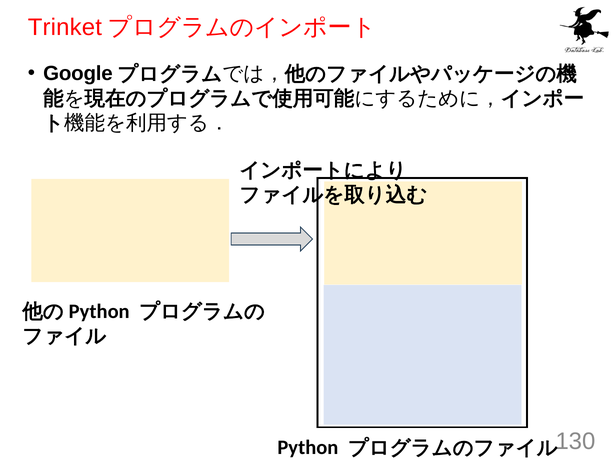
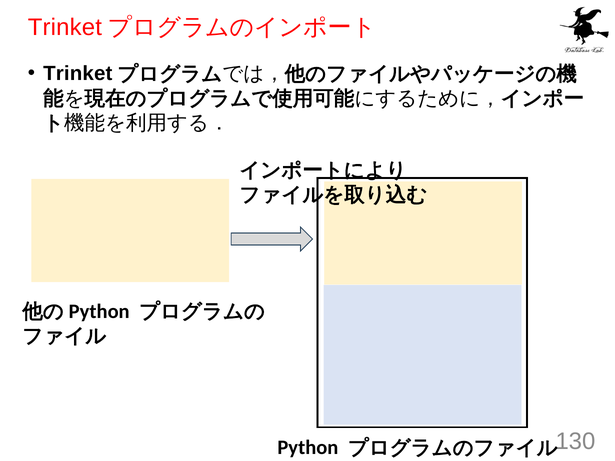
Google: Google -> Trinket (78, 74)
